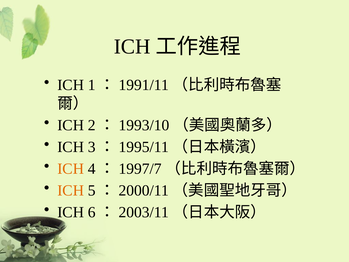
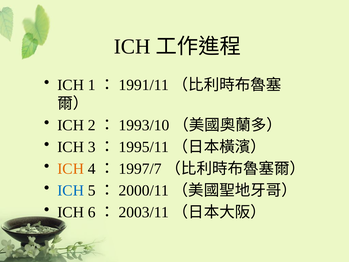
ICH colour: orange -> blue (71, 190)
